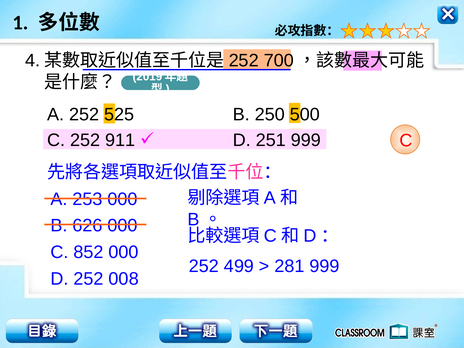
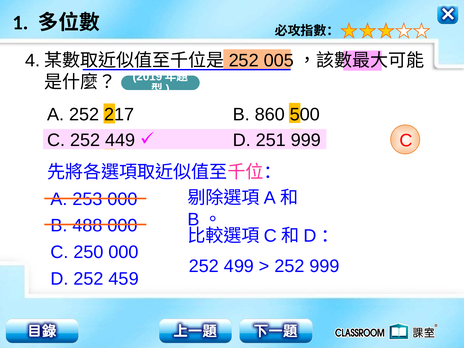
700: 700 -> 005 (279, 61)
525: 525 -> 217 (119, 115)
250: 250 -> 860 (270, 115)
911: 911 -> 449 (120, 140)
626: 626 -> 488 (88, 226)
852: 852 -> 250 (89, 252)
281: 281 -> 252 (290, 266)
008: 008 -> 459 (124, 279)
